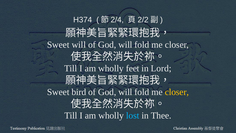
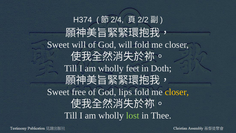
Lord: Lord -> Doth (161, 68)
bird: bird -> free (79, 92)
will: will -> lips (125, 92)
lost colour: light blue -> light green (133, 115)
